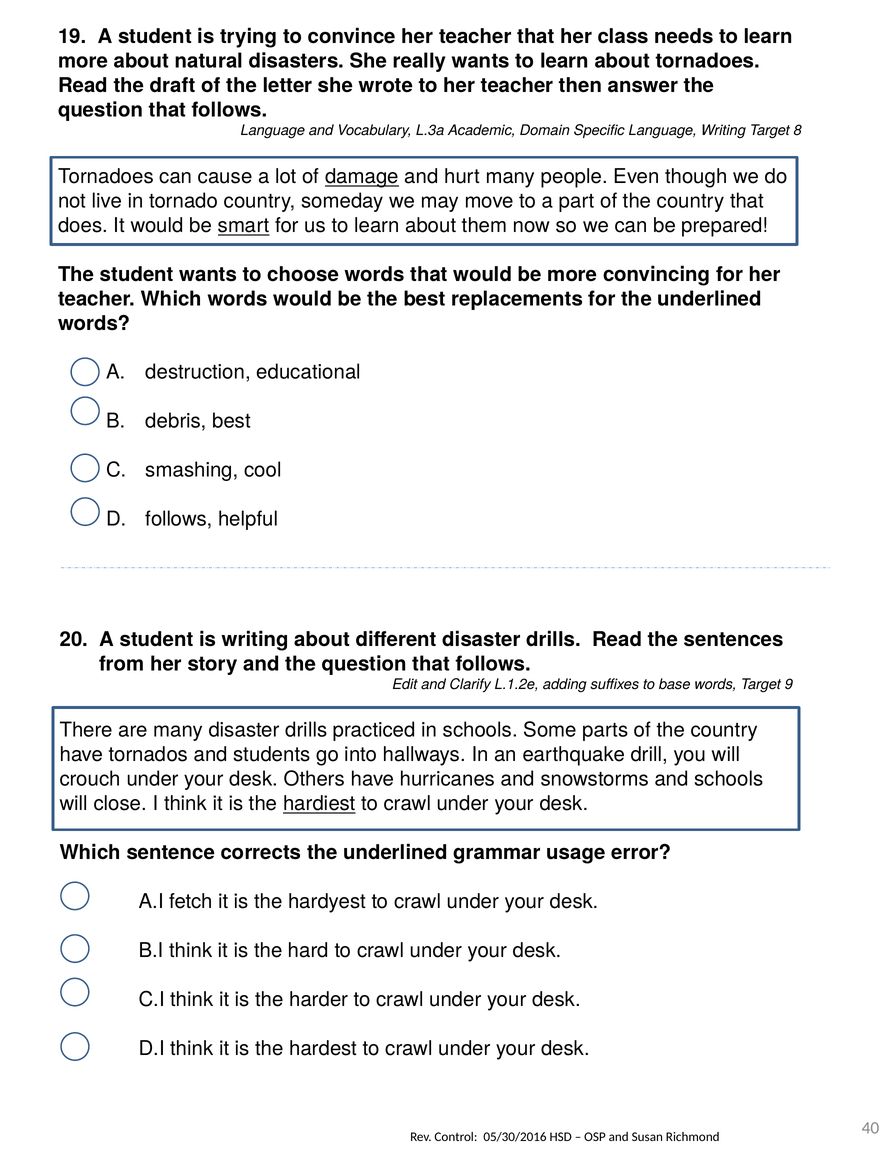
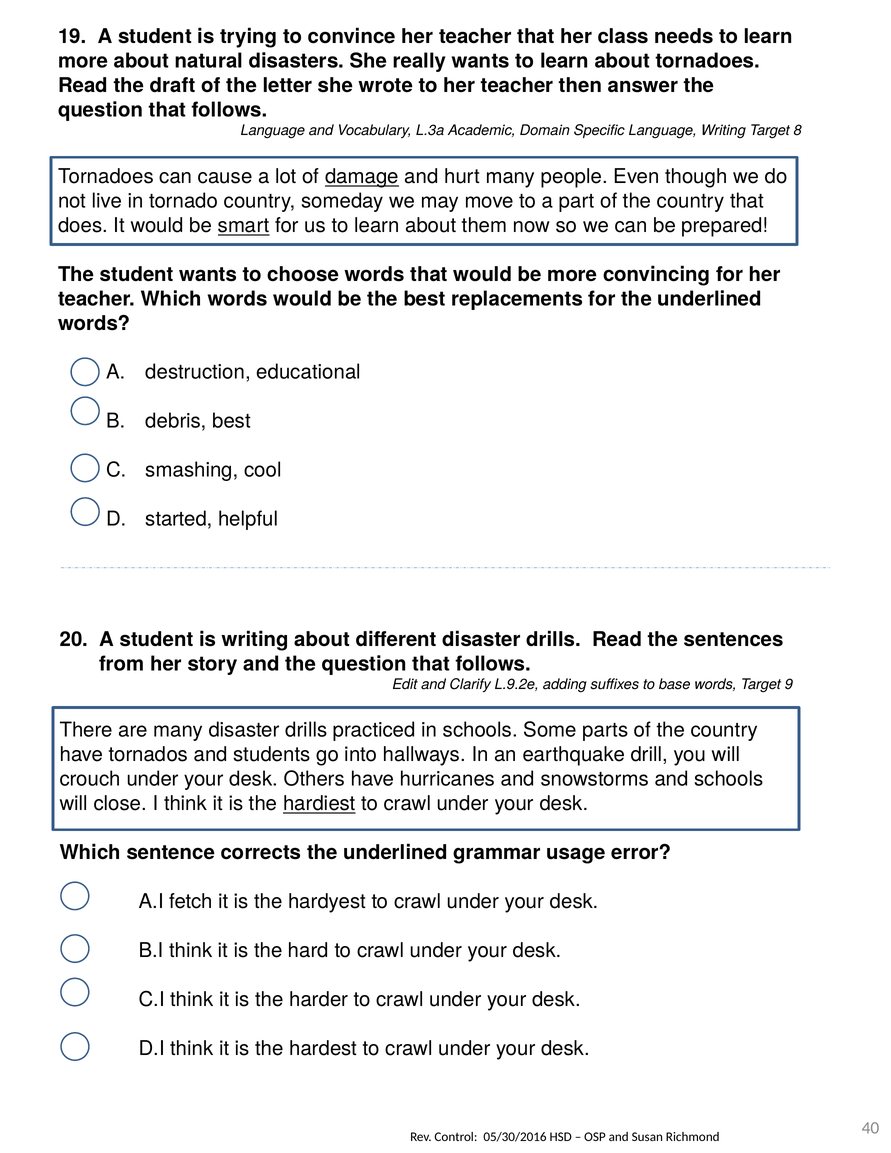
follows: follows -> started (179, 519)
L.1.2e: L.1.2e -> L.9.2e (517, 684)
